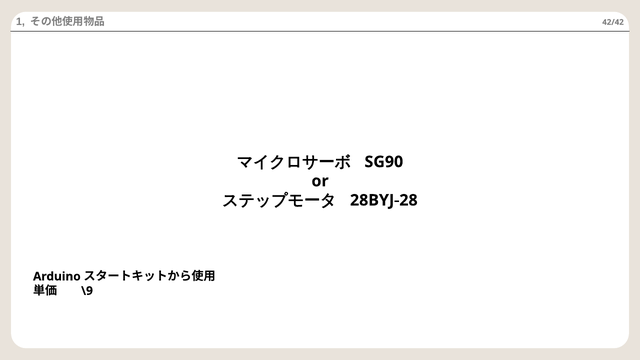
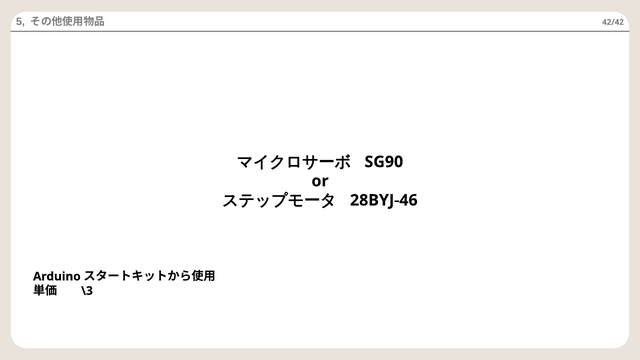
1: 1 -> 5 (21, 22)
28BYJ-28: 28BYJ-28 -> 28BYJ-46 (384, 200)
\9: \9 -> \3 (87, 291)
